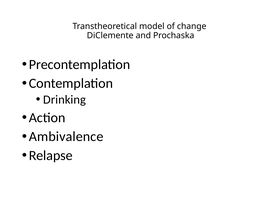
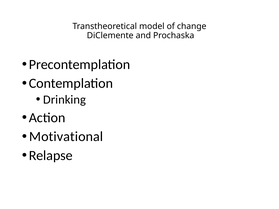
Ambivalence: Ambivalence -> Motivational (66, 137)
